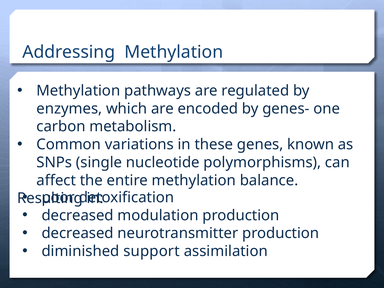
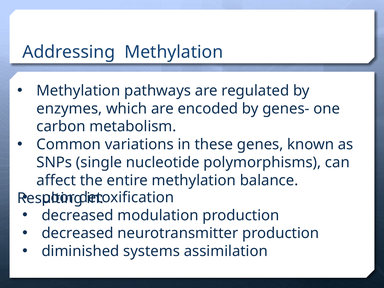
support: support -> systems (152, 251)
